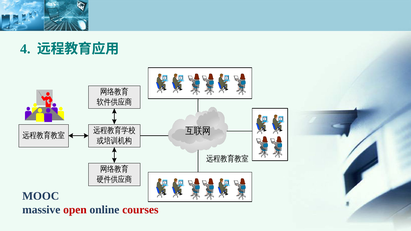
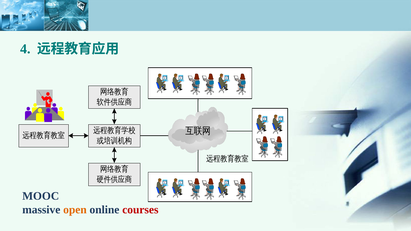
open colour: red -> orange (75, 210)
